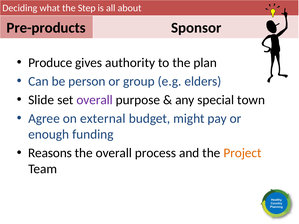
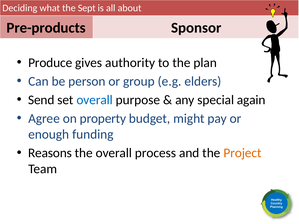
Step: Step -> Sept (87, 8)
Slide: Slide -> Send (41, 100)
overall colour: purple -> blue (95, 100)
town: town -> again (251, 100)
external: external -> property (103, 119)
